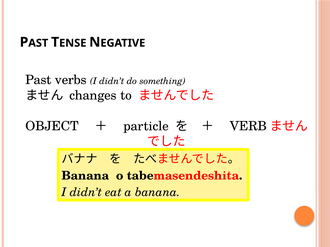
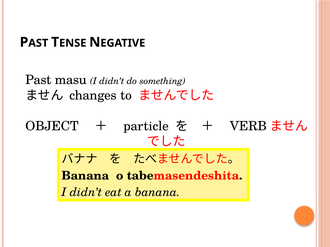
verbs: verbs -> masu (71, 80)
